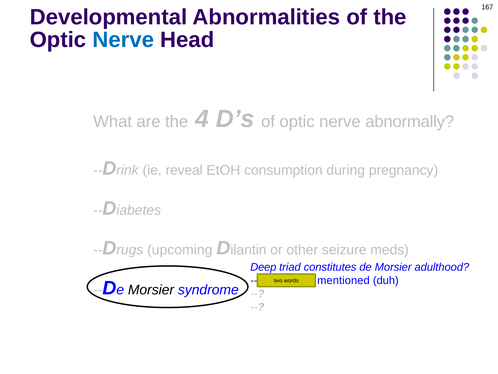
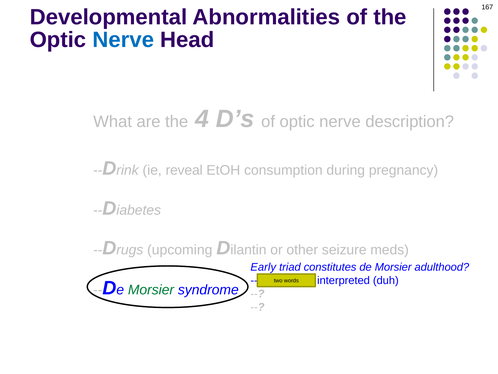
abnormally: abnormally -> description (410, 121)
Deep: Deep -> Early (263, 267)
mentioned: mentioned -> interpreted (344, 280)
Morsier colour: black -> green (151, 290)
